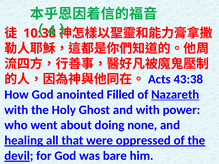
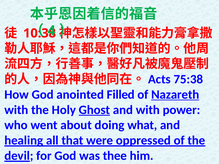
43:38: 43:38 -> 75:38 (188, 79)
Ghost underline: none -> present (94, 110)
none: none -> what (142, 125)
bare: bare -> thee (115, 156)
